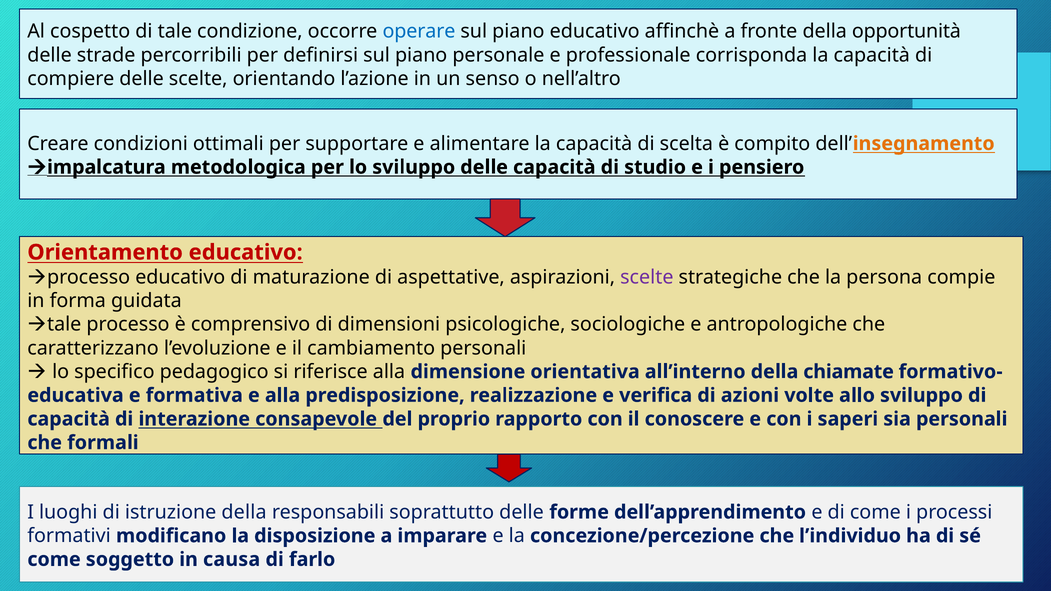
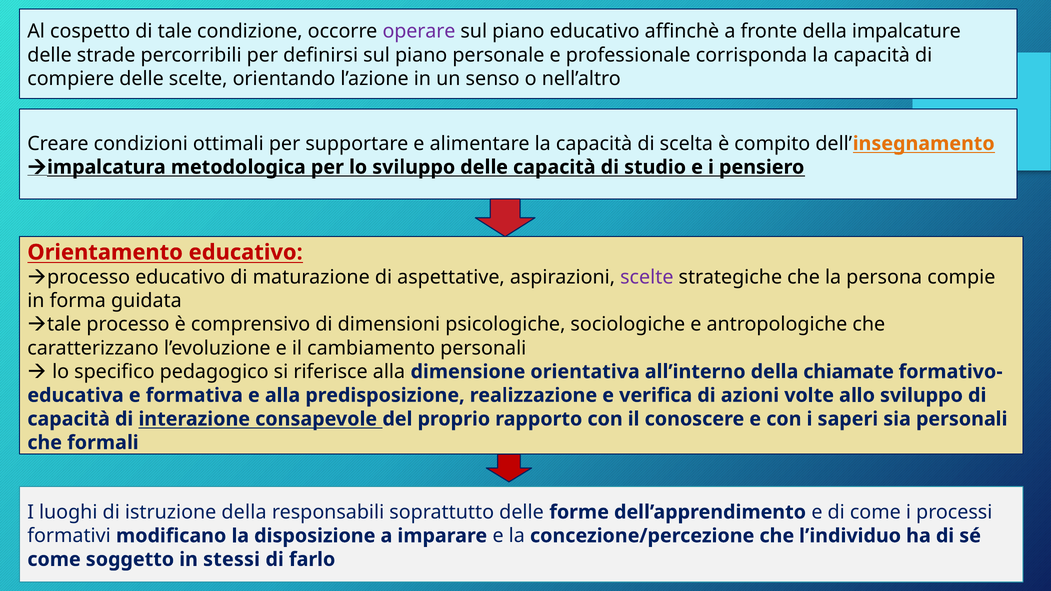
operare colour: blue -> purple (419, 31)
opportunità: opportunità -> impalcature (906, 31)
causa: causa -> stessi (232, 560)
